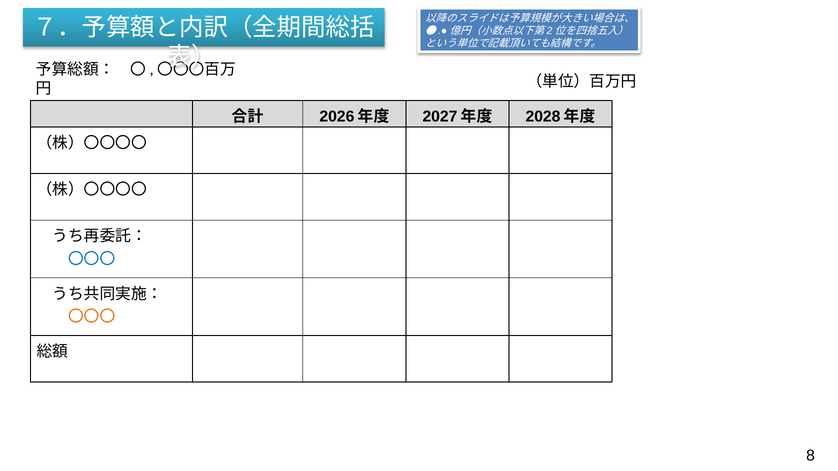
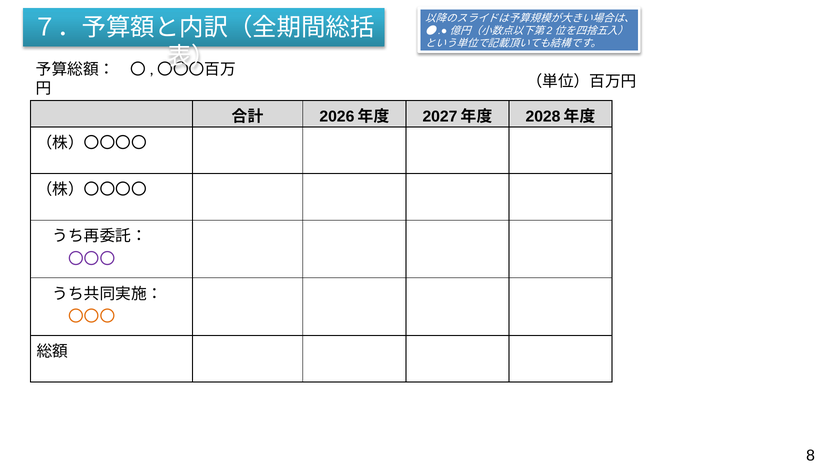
〇〇〇 colour: blue -> purple (92, 259)
